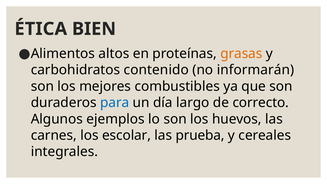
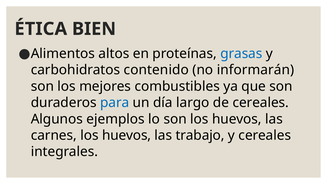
grasas colour: orange -> blue (241, 54)
de correcto: correcto -> cereales (261, 103)
carnes los escolar: escolar -> huevos (127, 135)
prueba: prueba -> trabajo (200, 135)
